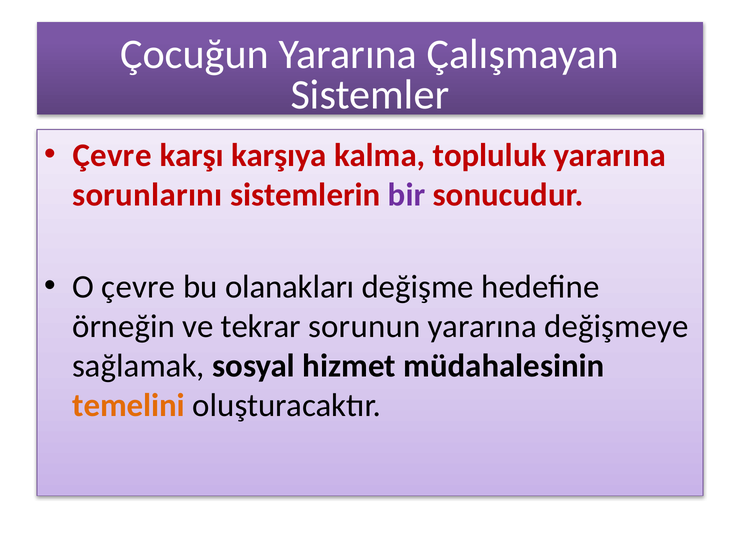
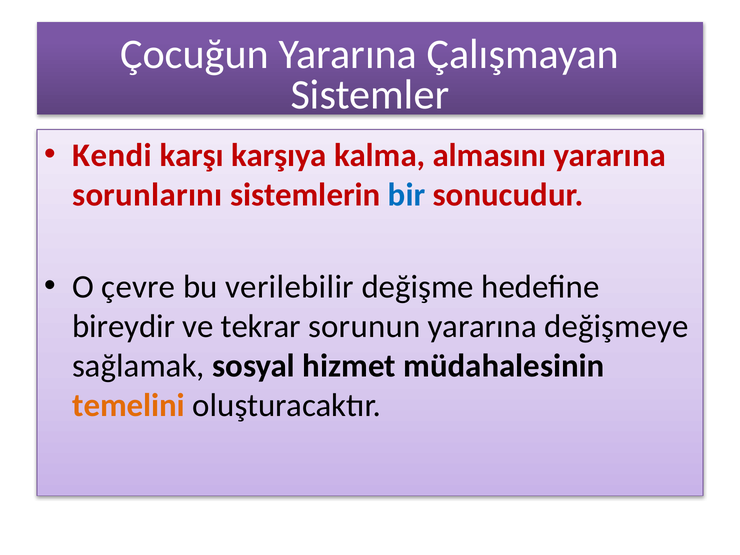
Çevre: Çevre -> Kendi (112, 155)
topluluk: topluluk -> almasını (490, 155)
bir colour: purple -> blue (407, 195)
olanakları: olanakları -> verilebilir (289, 287)
örneğin: örneğin -> bireydir (124, 326)
